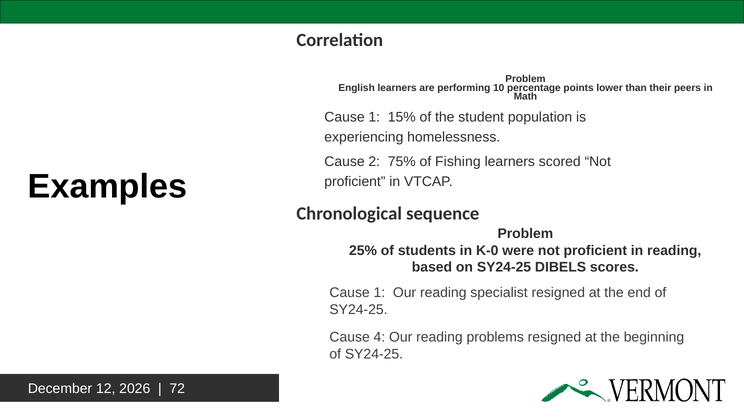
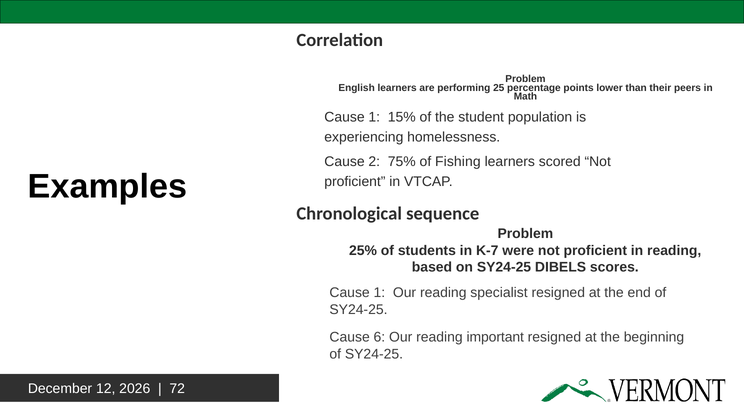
10: 10 -> 25 (499, 88)
K-0: K-0 -> K-7 (487, 251)
4: 4 -> 6 (379, 338)
problems: problems -> important (495, 338)
